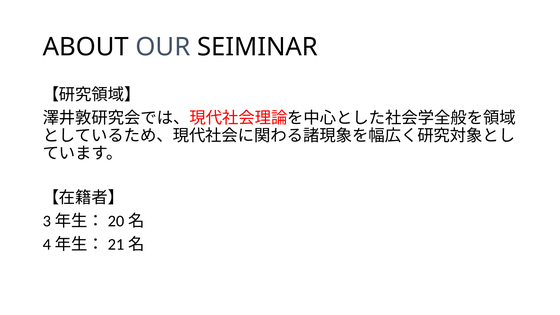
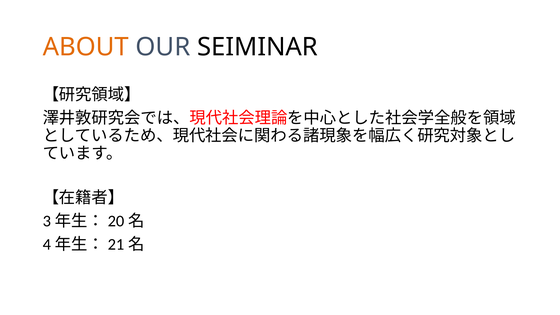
ABOUT colour: black -> orange (86, 47)
